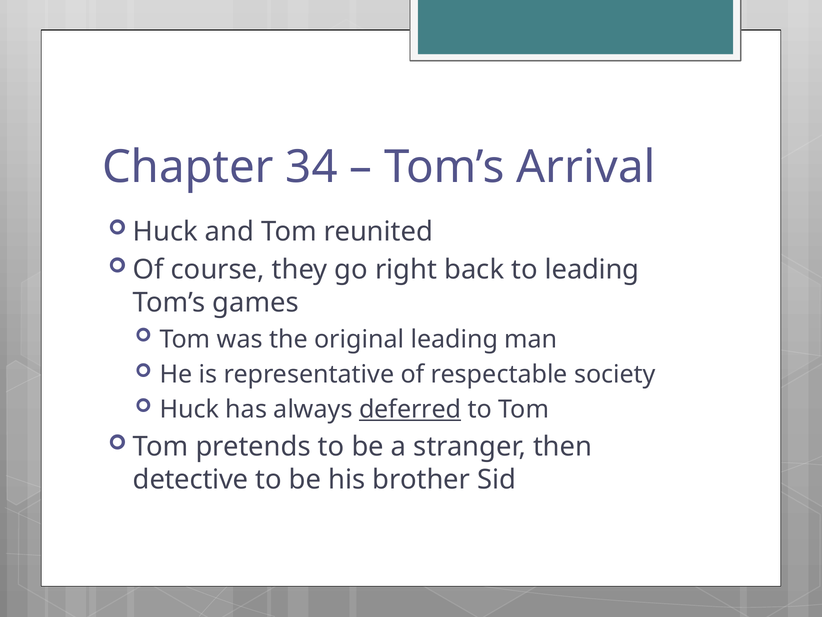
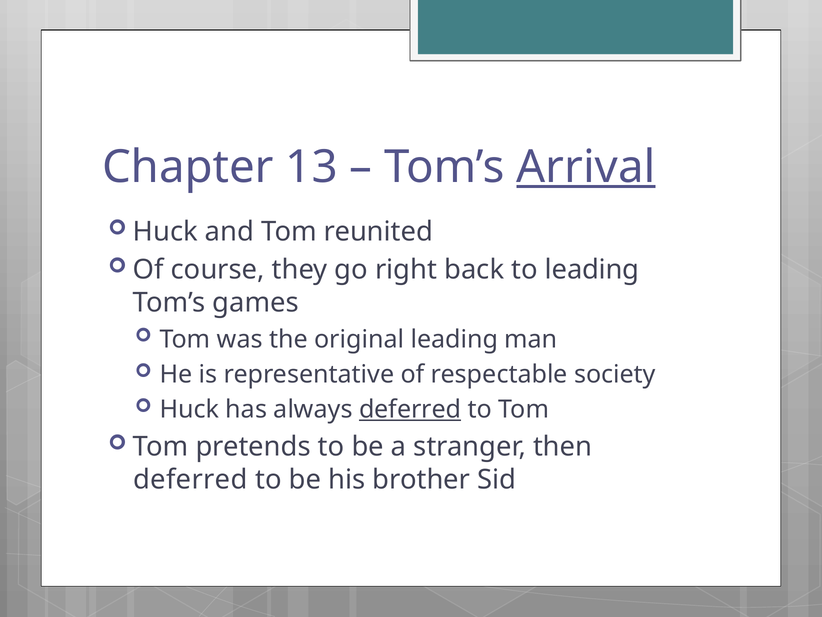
34: 34 -> 13 (312, 167)
Arrival underline: none -> present (586, 167)
detective: detective -> deferred (190, 479)
